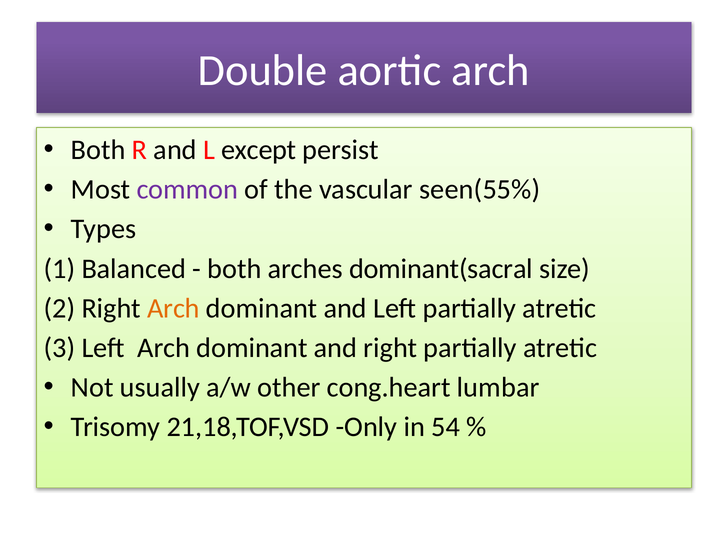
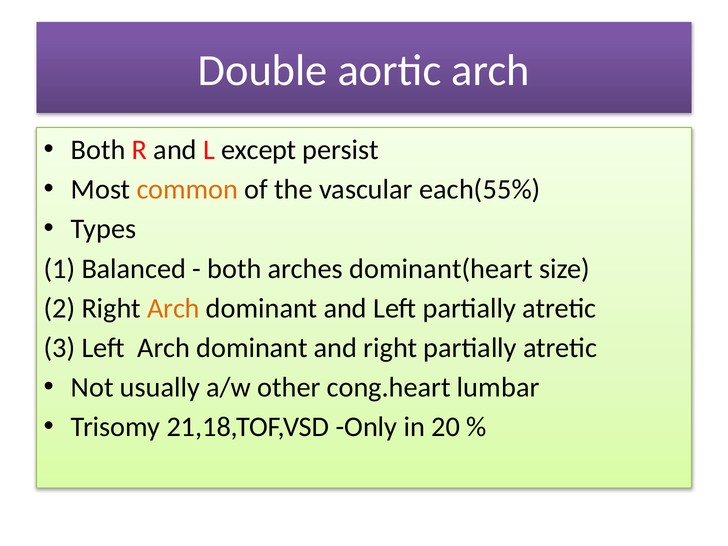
common colour: purple -> orange (187, 190)
seen(55%: seen(55% -> each(55% (480, 190)
dominant(sacral: dominant(sacral -> dominant(heart (441, 269)
54: 54 -> 20 (446, 427)
